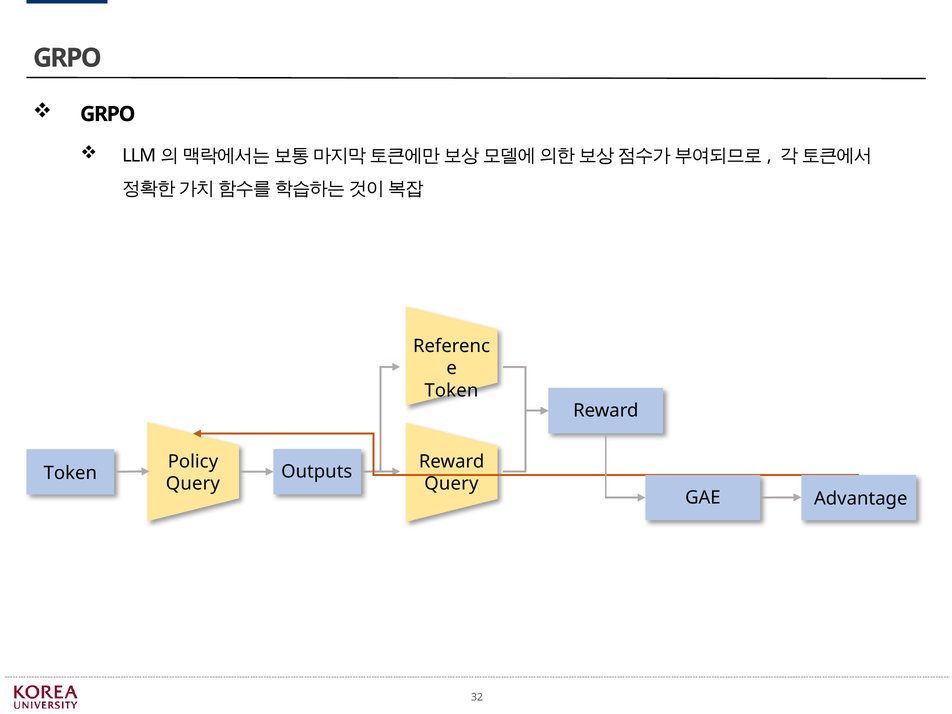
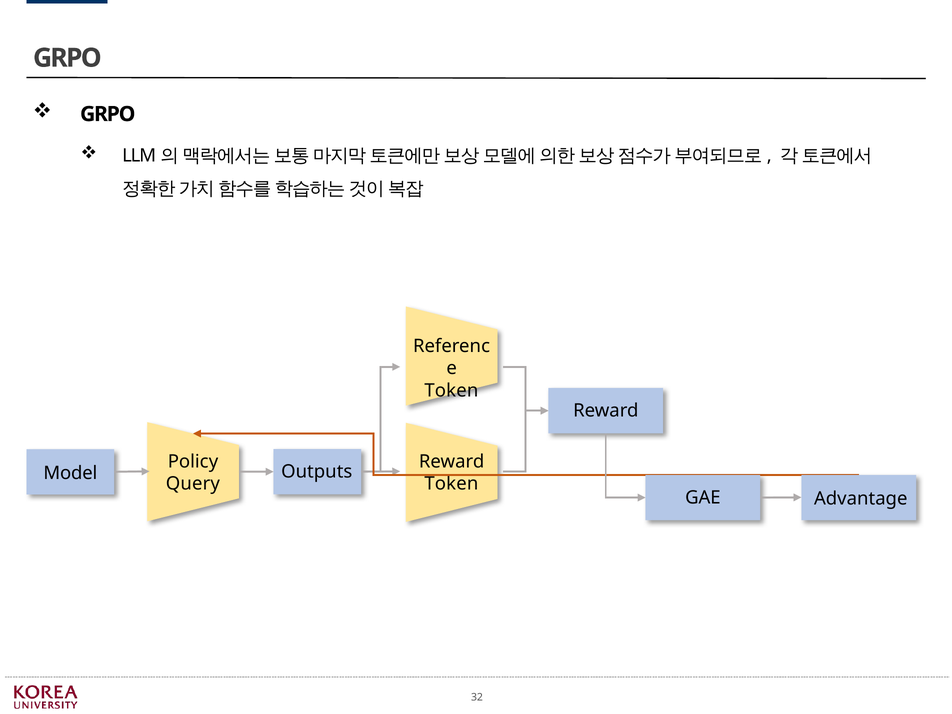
Token: Token -> Model (70, 473)
Query: Query -> Token (451, 484)
